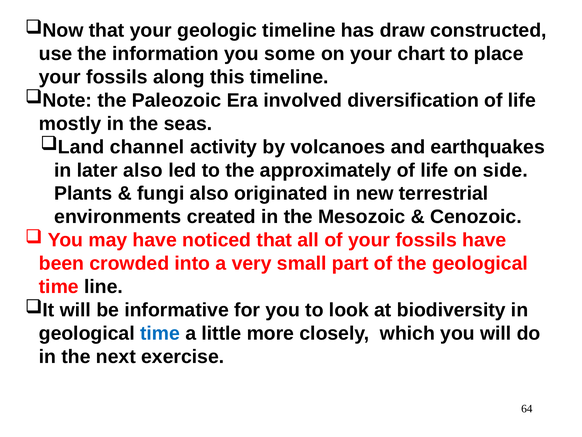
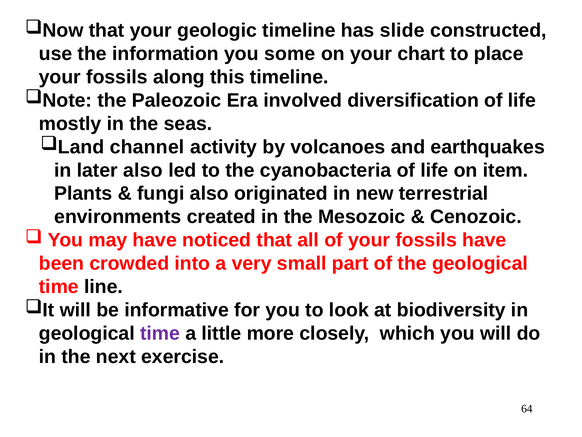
draw: draw -> slide (402, 30)
approximately: approximately -> cyanobacteria (326, 170)
side: side -> item (505, 170)
time colour: blue -> purple (160, 333)
